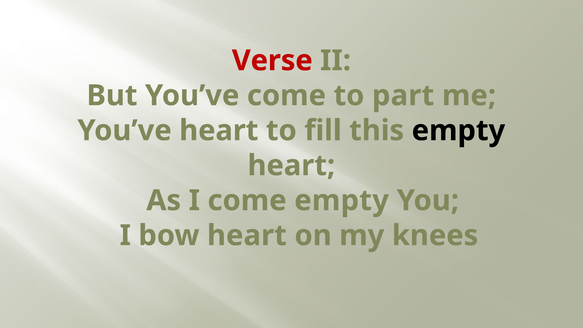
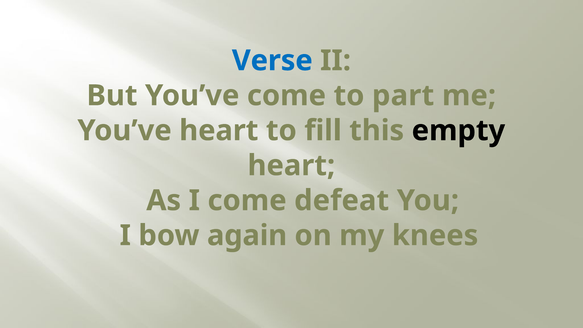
Verse colour: red -> blue (272, 61)
come empty: empty -> defeat (342, 201)
bow heart: heart -> again (247, 235)
